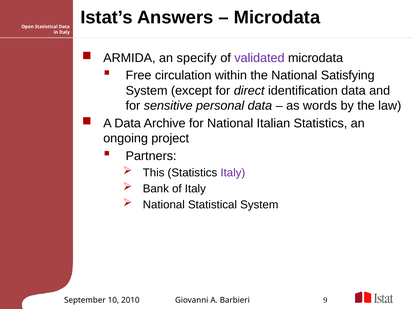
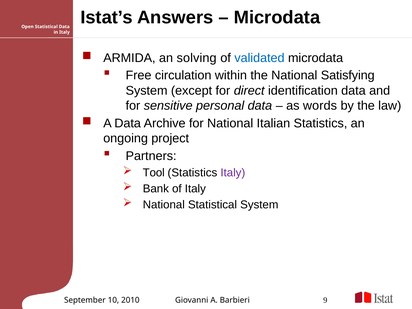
specify: specify -> solving (197, 58)
validated colour: purple -> blue (259, 58)
This: This -> Tool (154, 173)
